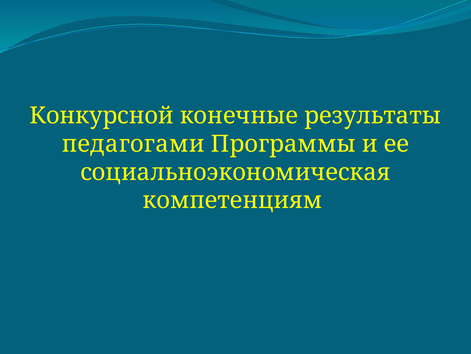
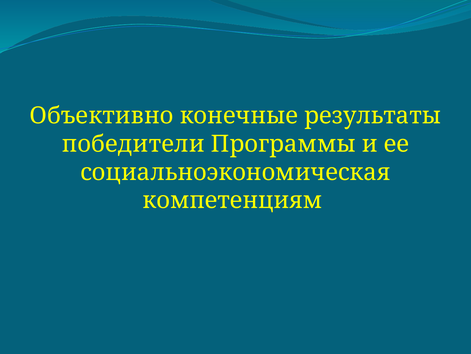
Конкурсной: Конкурсной -> Объективно (102, 115)
педагогами: педагогами -> победители (133, 144)
